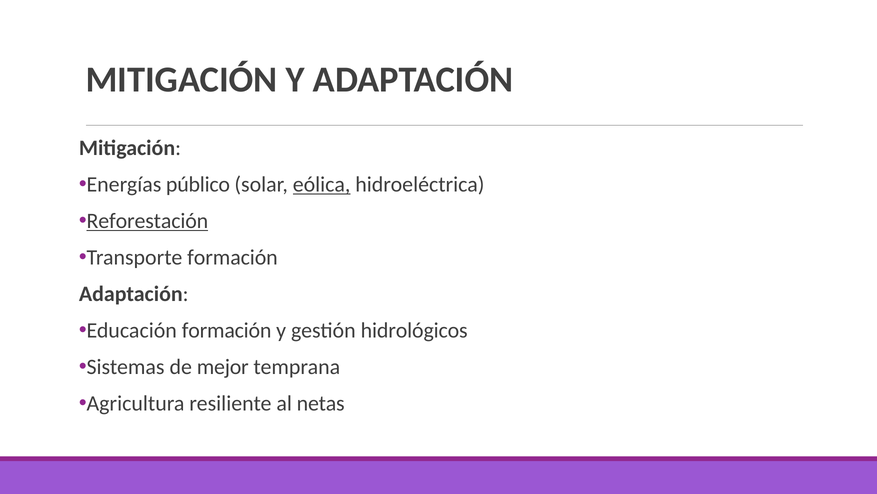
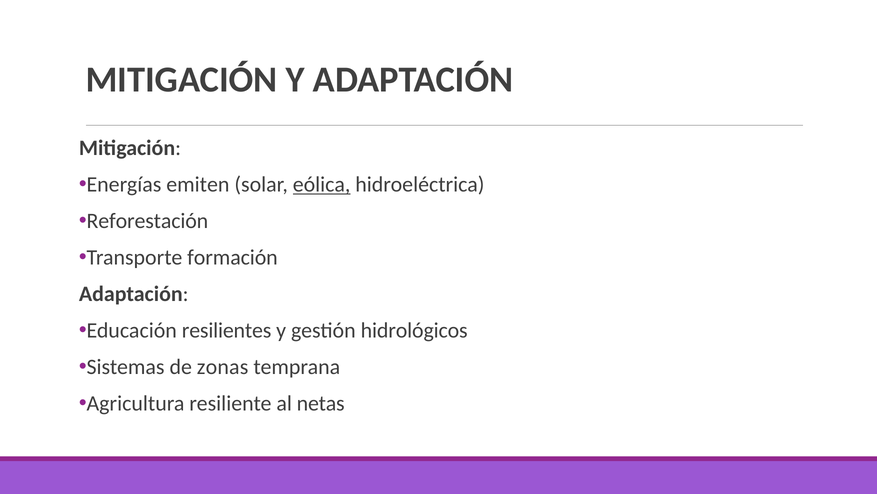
público: público -> emiten (198, 184)
Reforestación underline: present -> none (147, 221)
Educación formación: formación -> resilientes (227, 330)
mejor: mejor -> zonas (223, 367)
